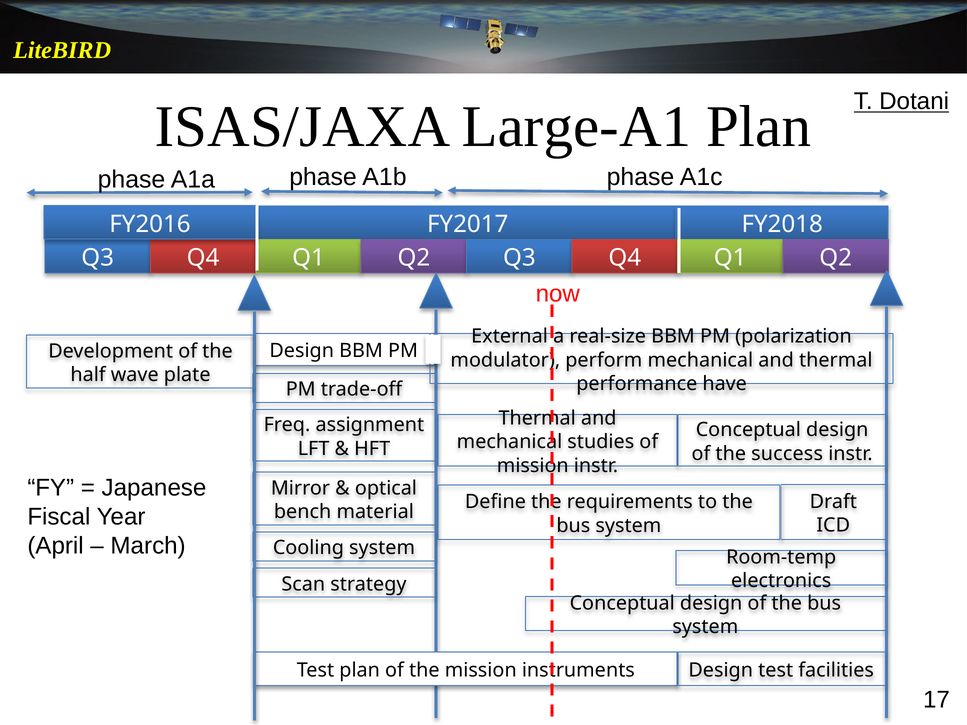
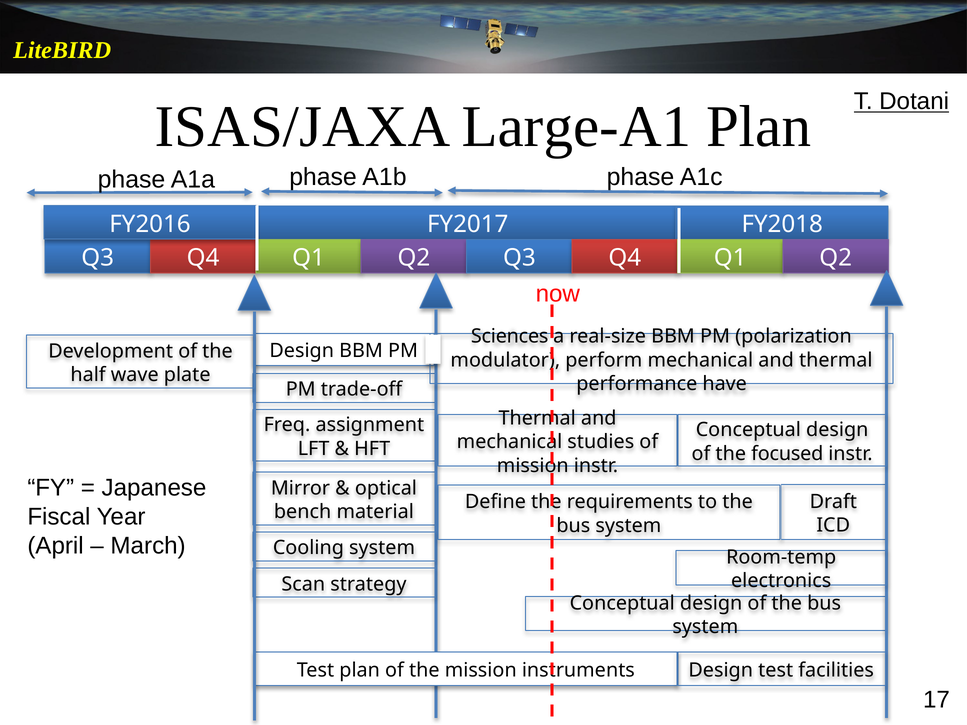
External: External -> Sciences (510, 336)
success: success -> focused (787, 454)
